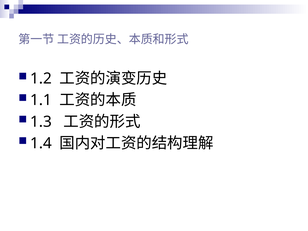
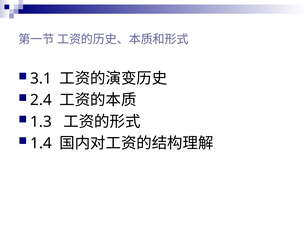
1.2: 1.2 -> 3.1 (41, 79)
1.1: 1.1 -> 2.4 (41, 100)
